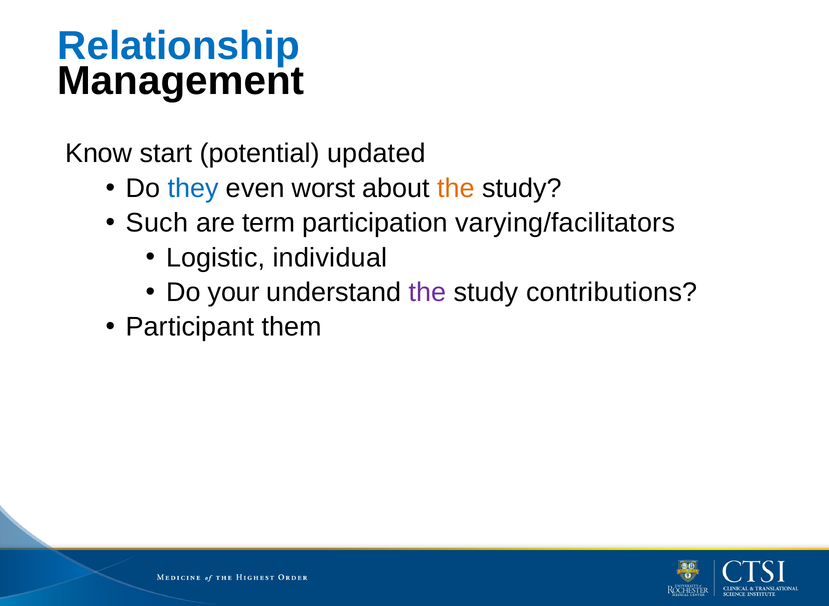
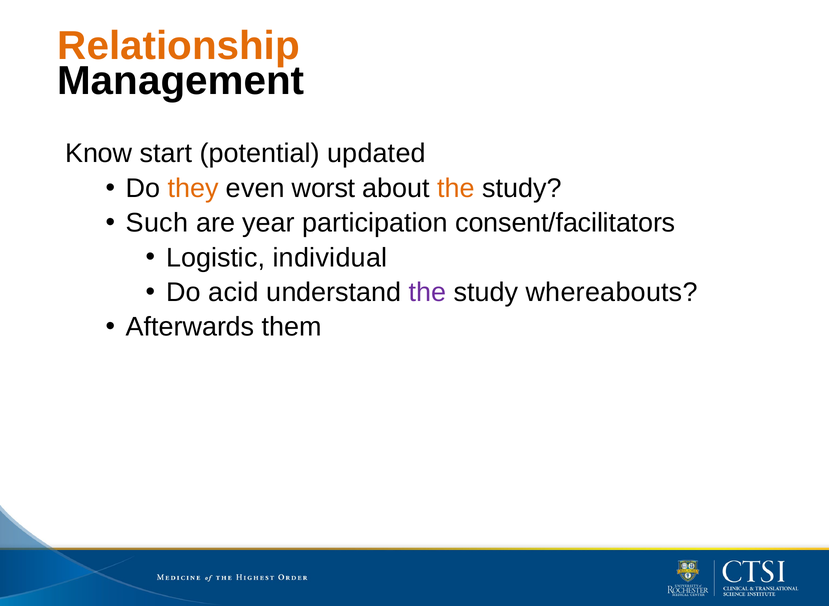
Relationship colour: blue -> orange (179, 46)
they colour: blue -> orange (193, 188)
term: term -> year (269, 223)
varying/facilitators: varying/facilitators -> consent/facilitators (565, 223)
your: your -> acid (233, 293)
contributions: contributions -> whereabouts (612, 293)
Participant: Participant -> Afterwards (190, 327)
